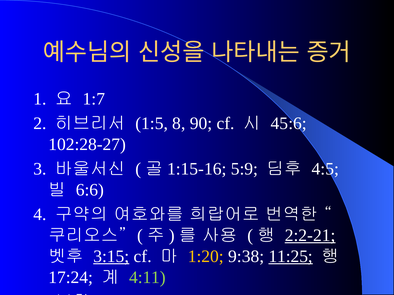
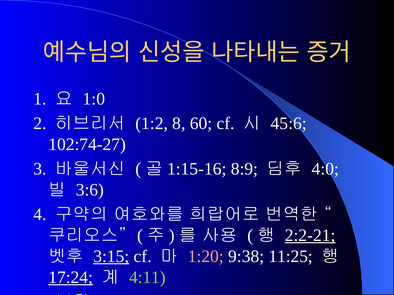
1:7: 1:7 -> 1:0 (94, 99)
1:5: 1:5 -> 1:2 (152, 124)
90: 90 -> 60 (201, 124)
102:28-27: 102:28-27 -> 102:74-27 (87, 145)
5:9: 5:9 -> 8:9 (244, 169)
4:5: 4:5 -> 4:0 (325, 169)
6:6: 6:6 -> 3:6 (90, 190)
1:20 colour: yellow -> pink (206, 257)
11:25 underline: present -> none (291, 257)
17:24 underline: none -> present (71, 278)
